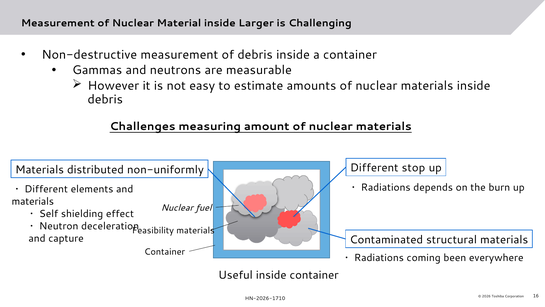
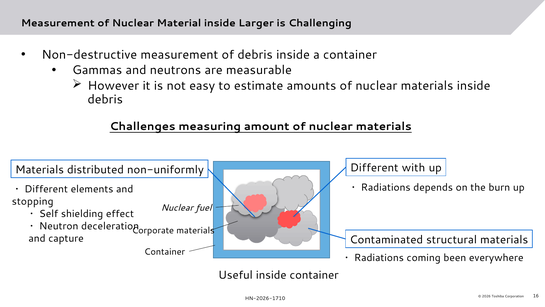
stop: stop -> with (413, 168)
materials: materials -> stopping (33, 201)
Feasibility: Feasibility -> Corporate (153, 230)
